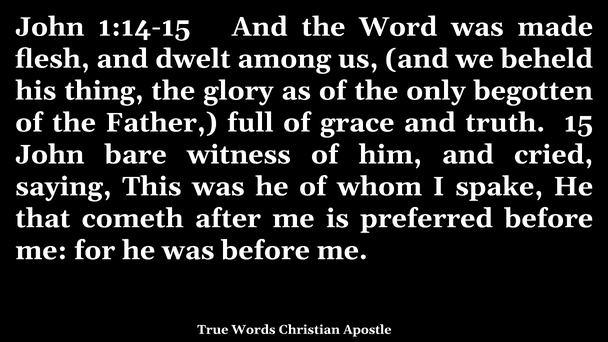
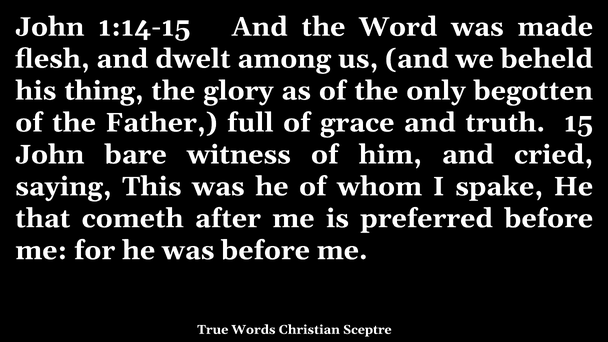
Apostle: Apostle -> Sceptre (367, 330)
